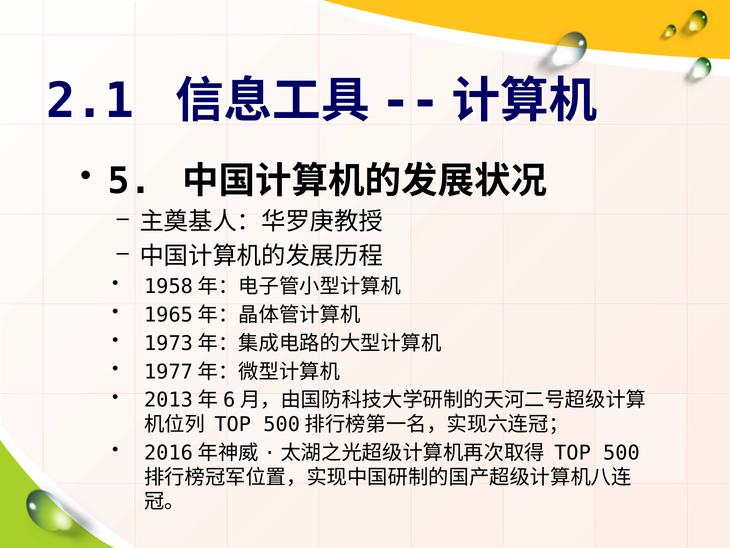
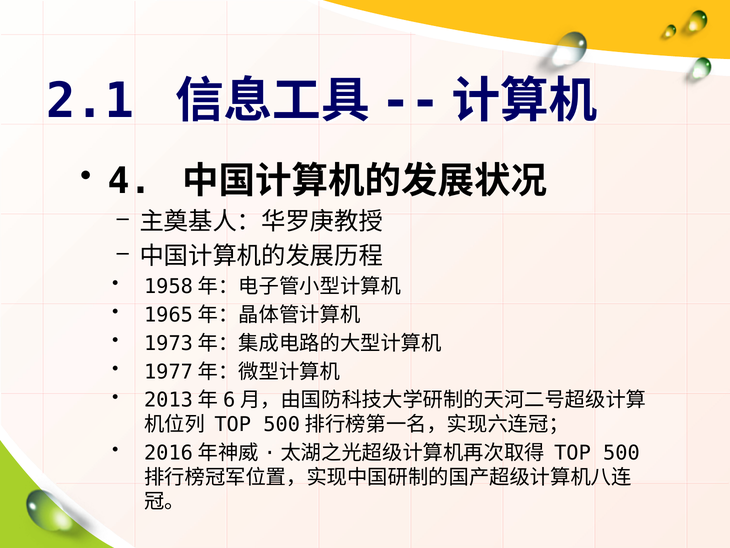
5: 5 -> 4 (130, 181)
